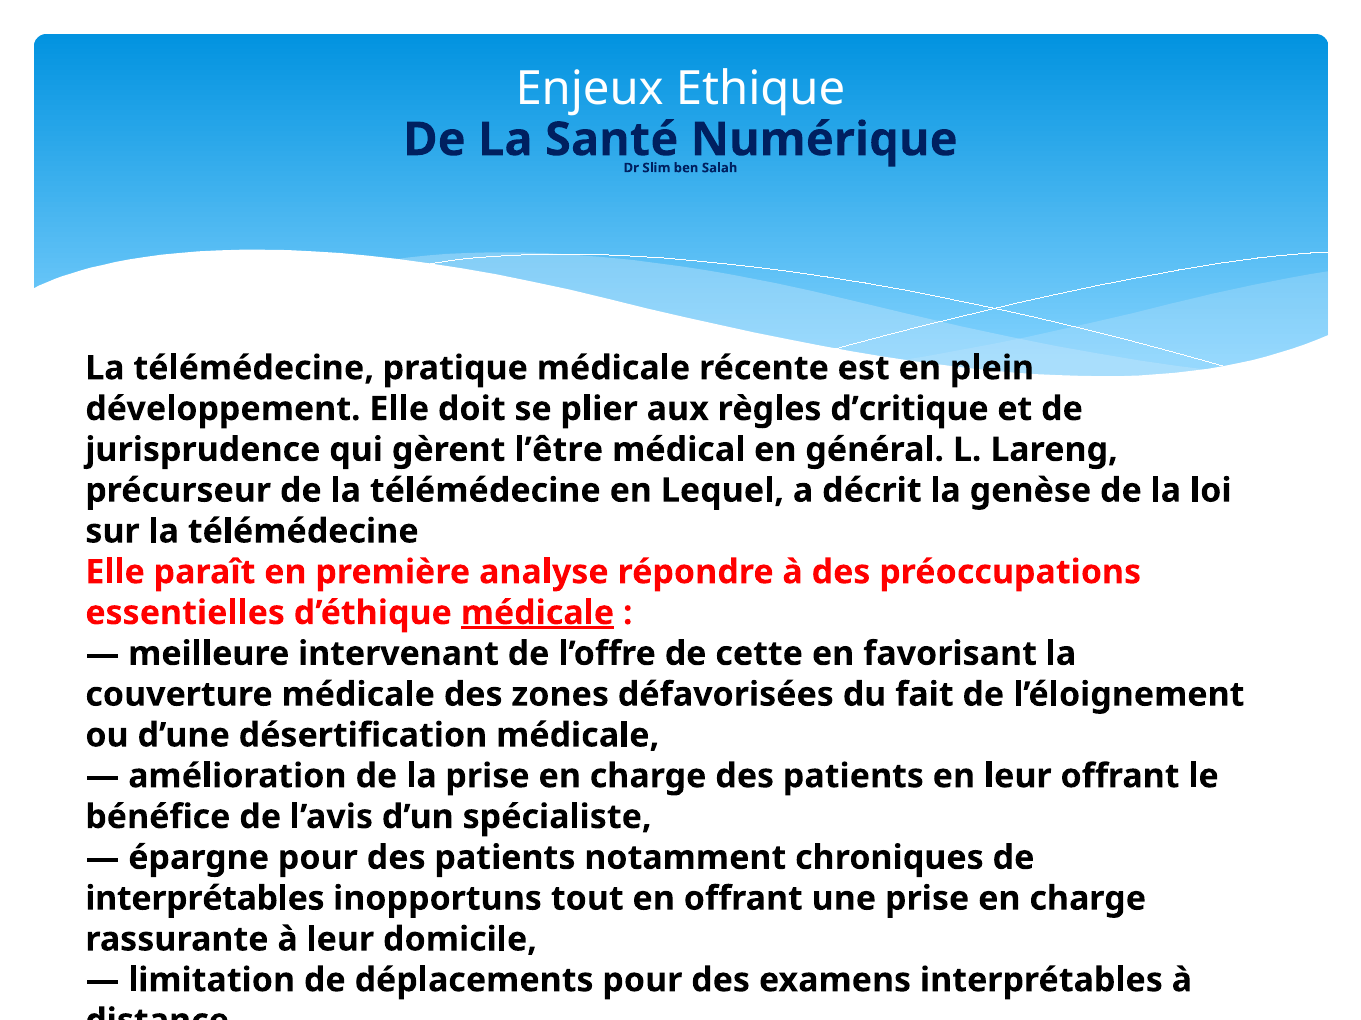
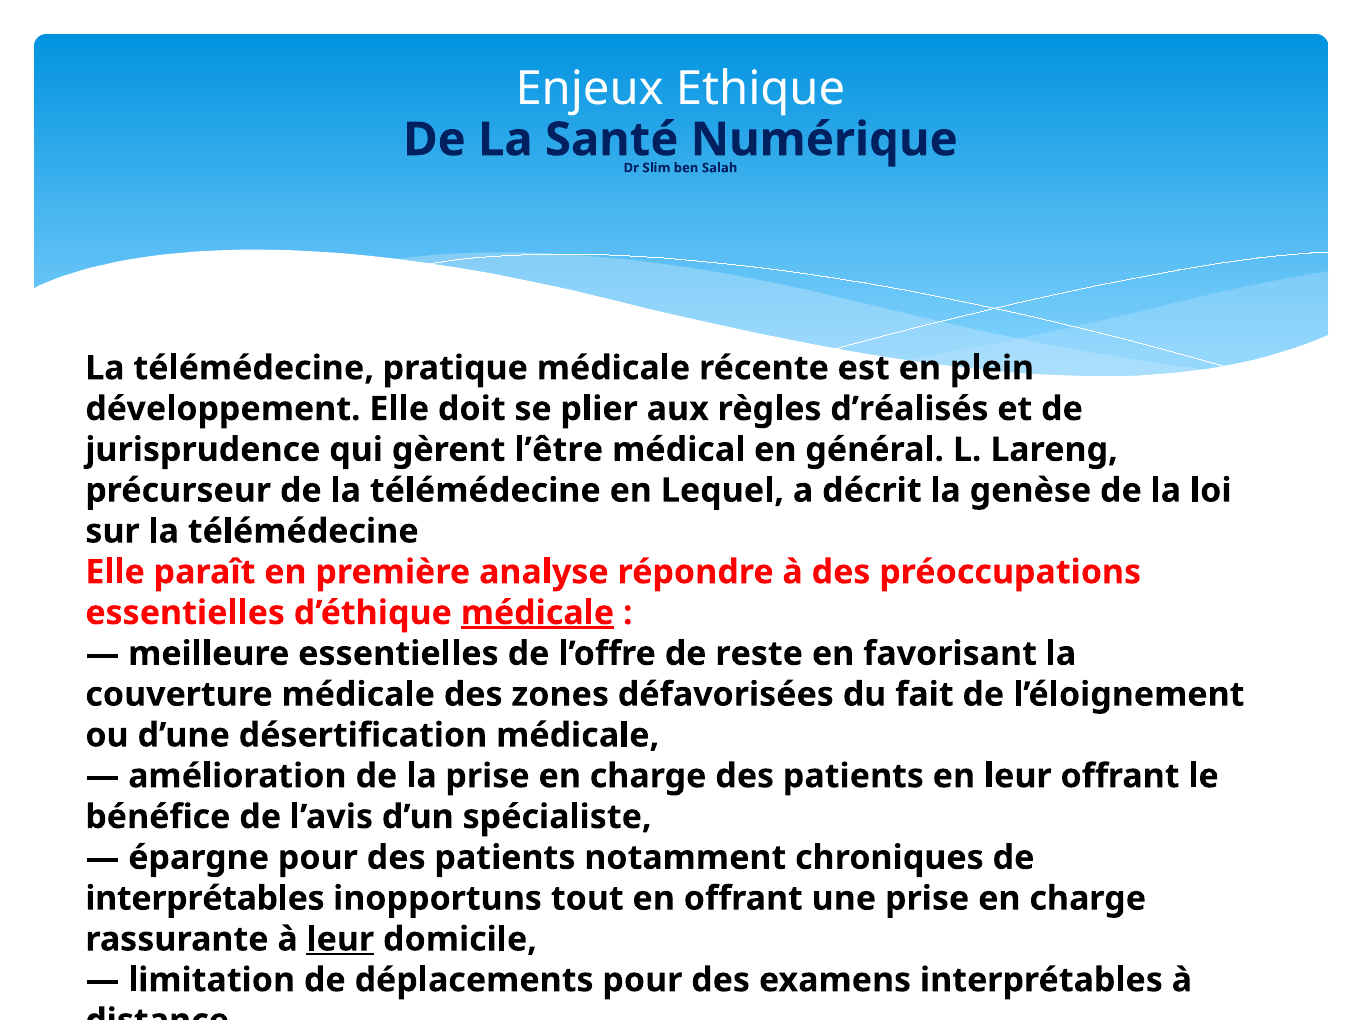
d’critique: d’critique -> d’réalisés (909, 409)
meilleure intervenant: intervenant -> essentielles (398, 654)
cette: cette -> reste (759, 654)
leur underline: none -> present (340, 940)
